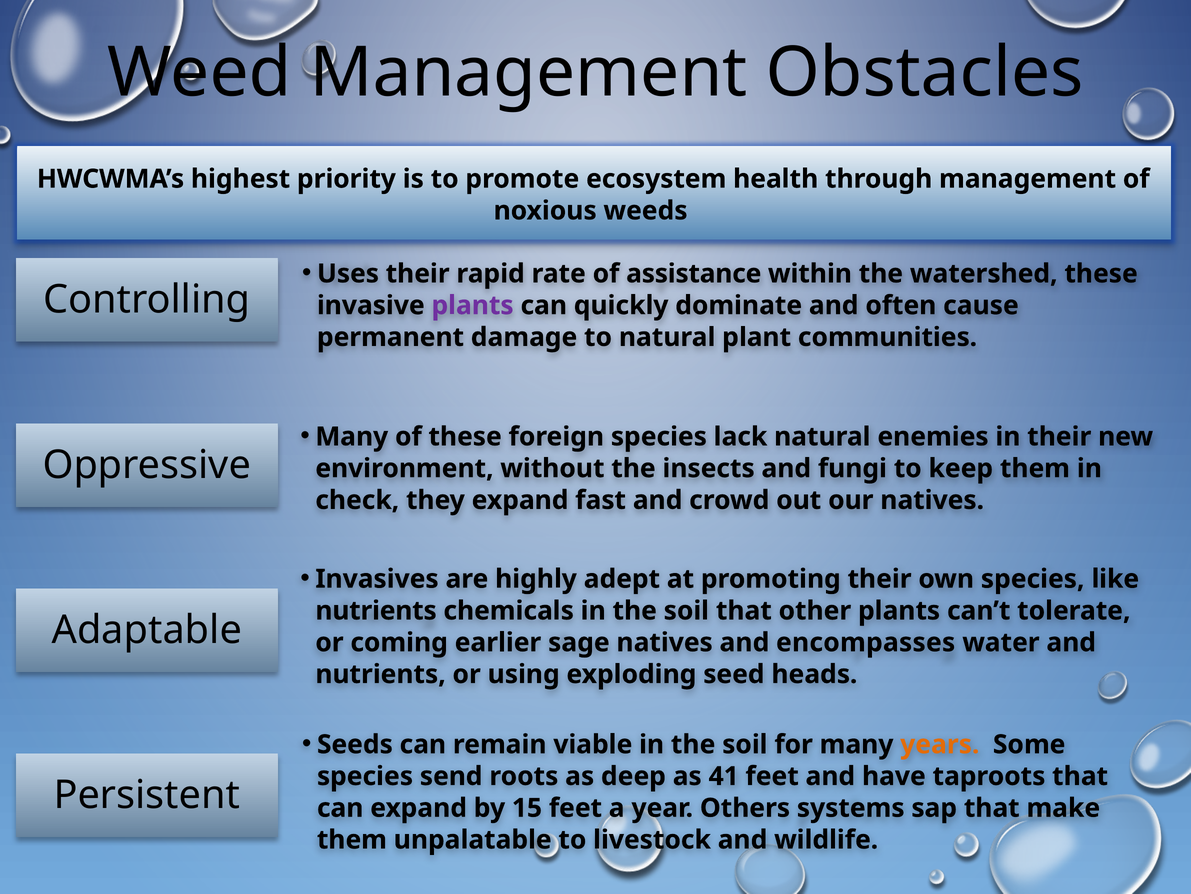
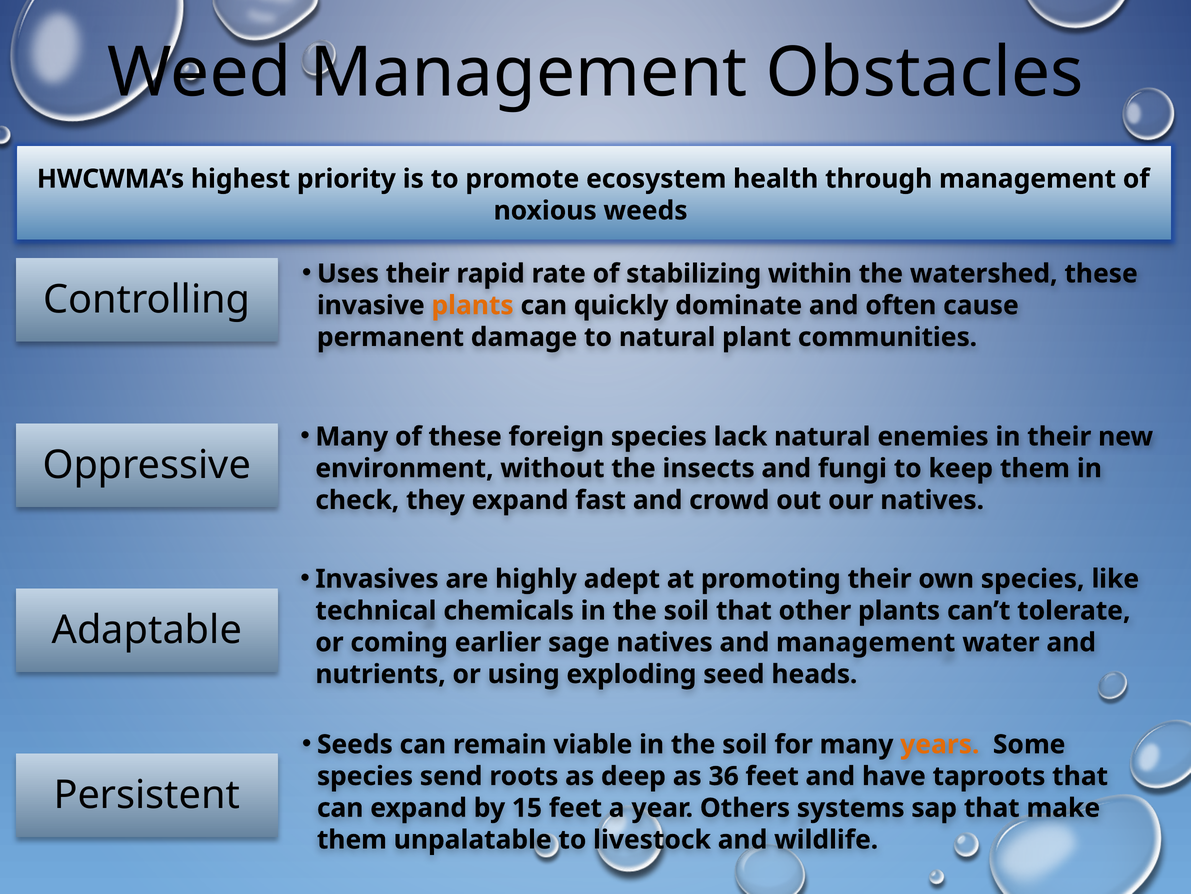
assistance: assistance -> stabilizing (694, 273)
plants colour: purple -> orange (473, 305)
nutrients: nutrients -> technical (376, 610)
and encompasses: encompasses -> management (866, 642)
41: 41 -> 36 (724, 776)
